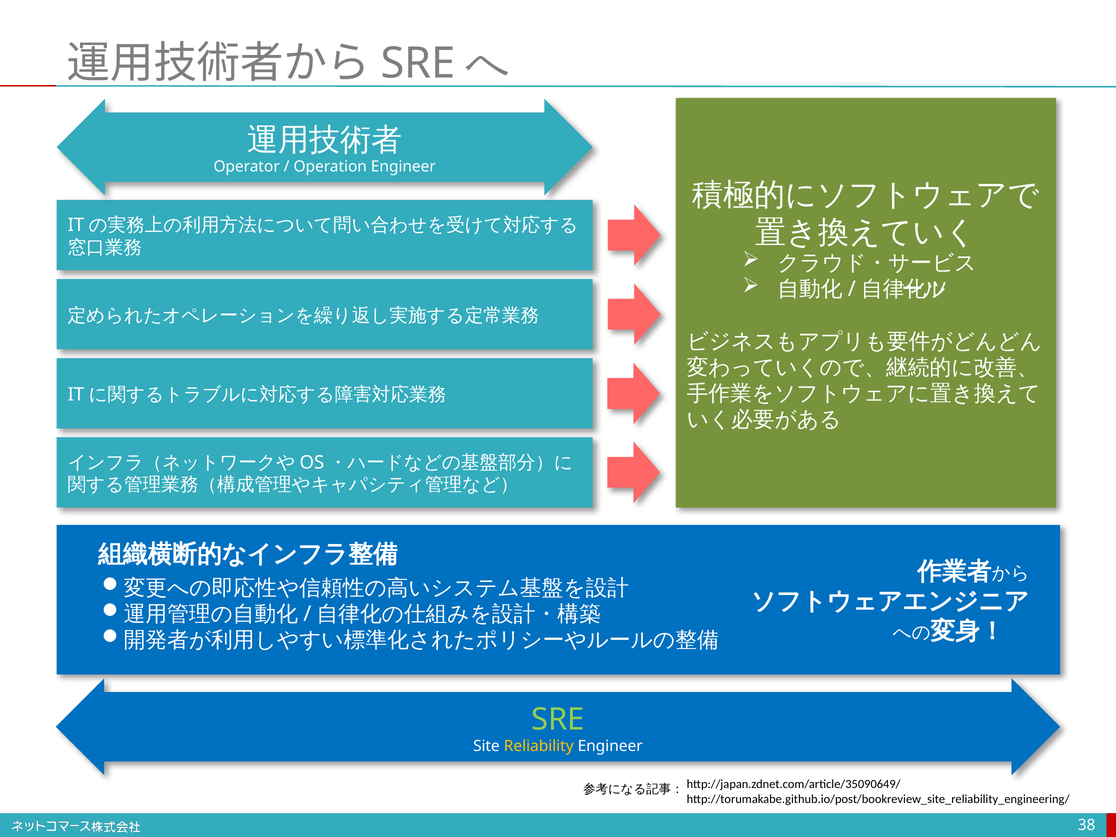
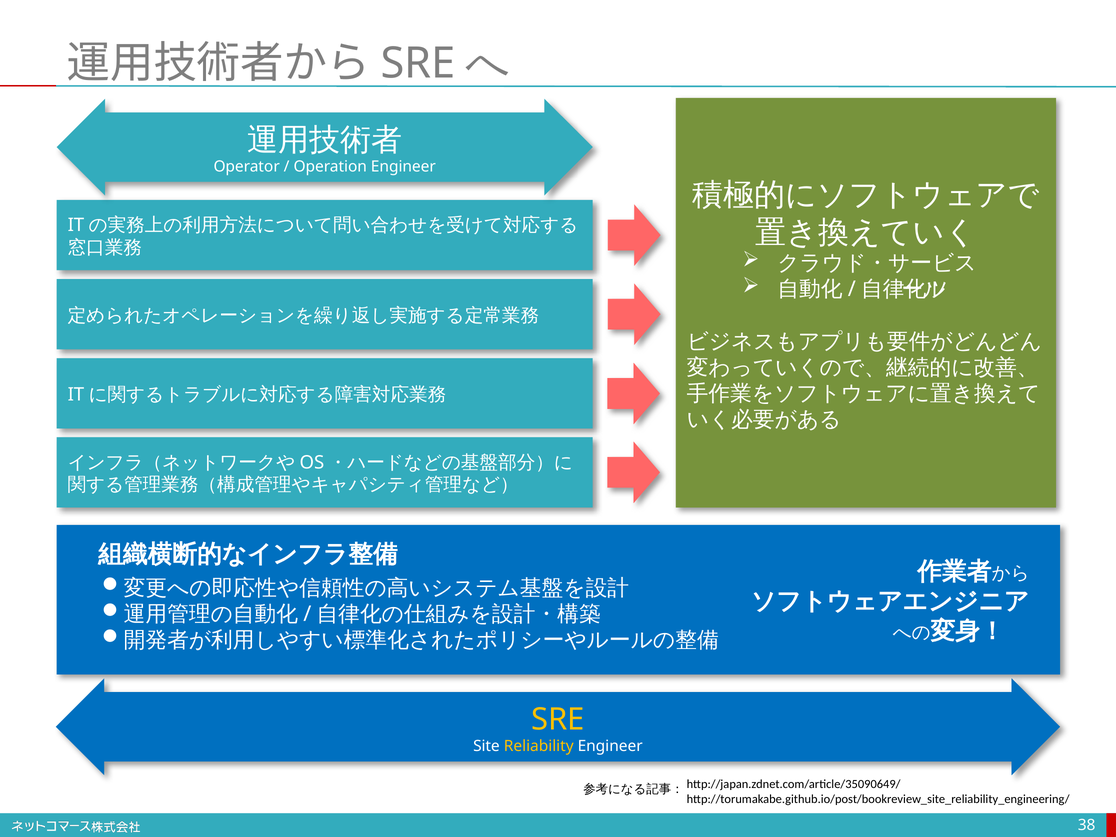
SRE colour: light green -> yellow (558, 720)
